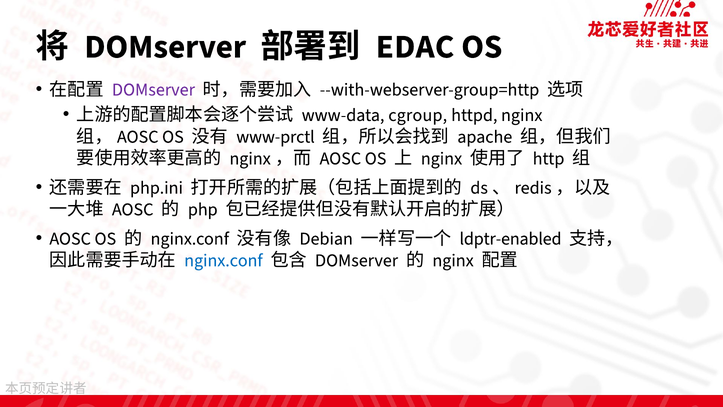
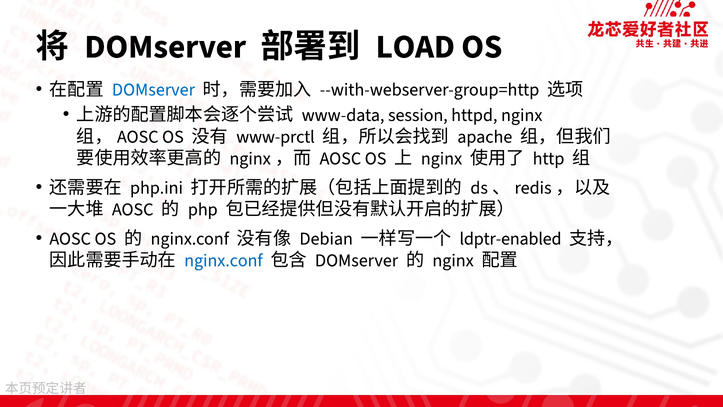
EDAC: EDAC -> LOAD (415, 47)
DOMserver colour: purple -> blue (153, 89)
cgroup: cgroup -> session (418, 115)
